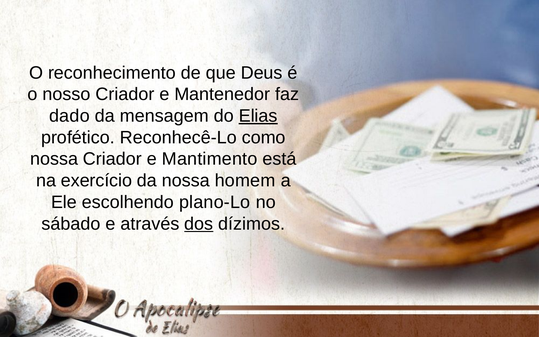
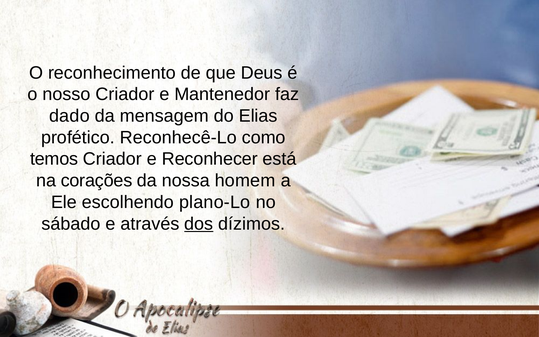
Elias underline: present -> none (258, 116)
nossa: nossa -> temos (54, 159)
Mantimento: Mantimento -> Reconhecer (210, 159)
exercício: exercício -> corações (97, 181)
